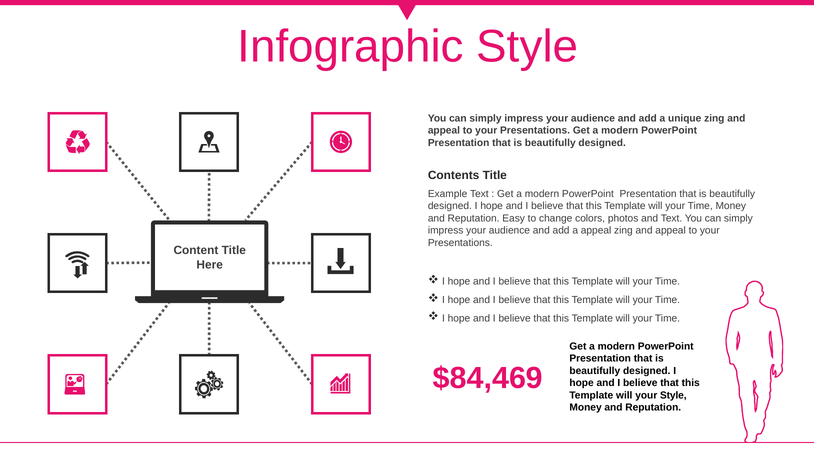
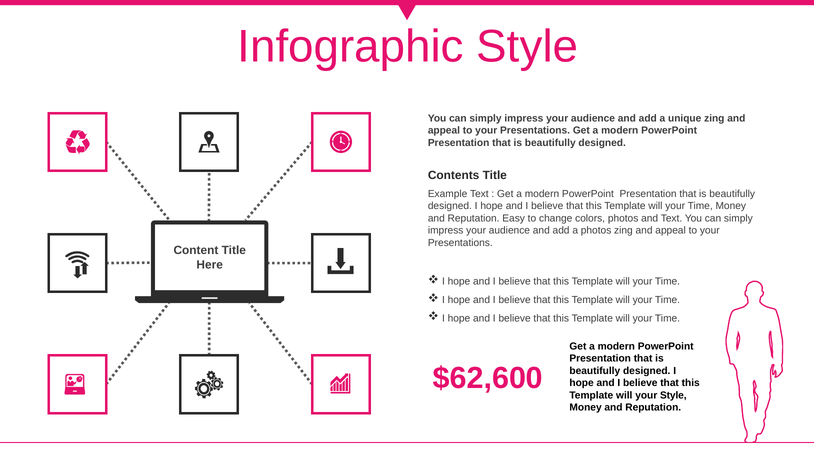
a appeal: appeal -> photos (596, 230)
$84,469: $84,469 -> $62,600 (488, 378)
